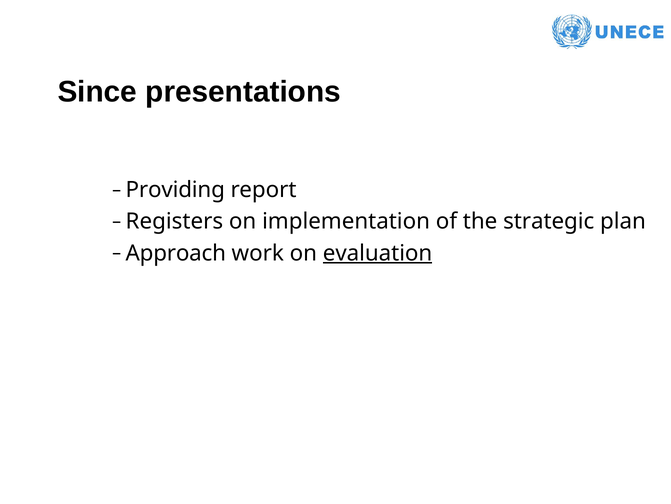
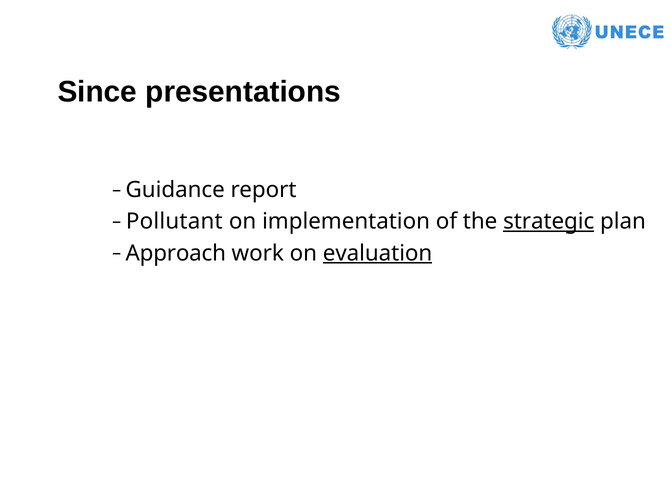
Providing: Providing -> Guidance (175, 190)
Registers: Registers -> Pollutant (174, 221)
strategic underline: none -> present (549, 221)
